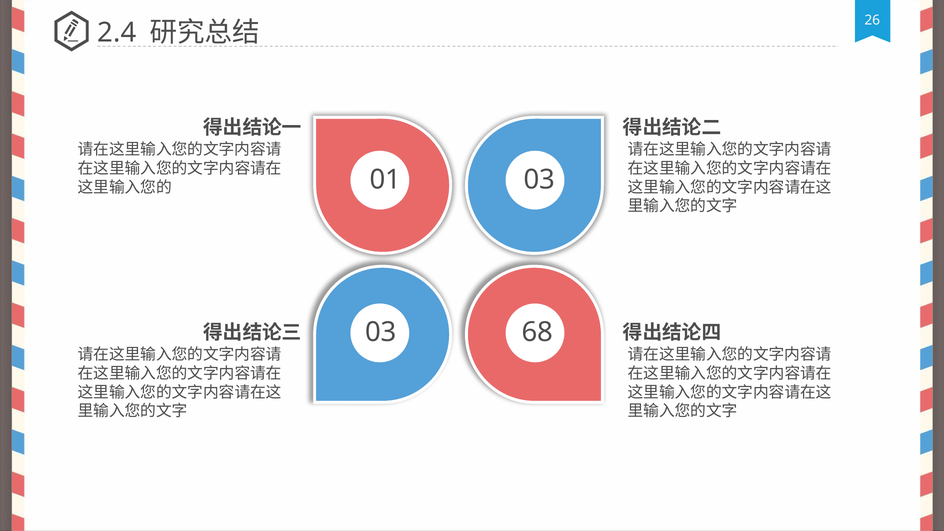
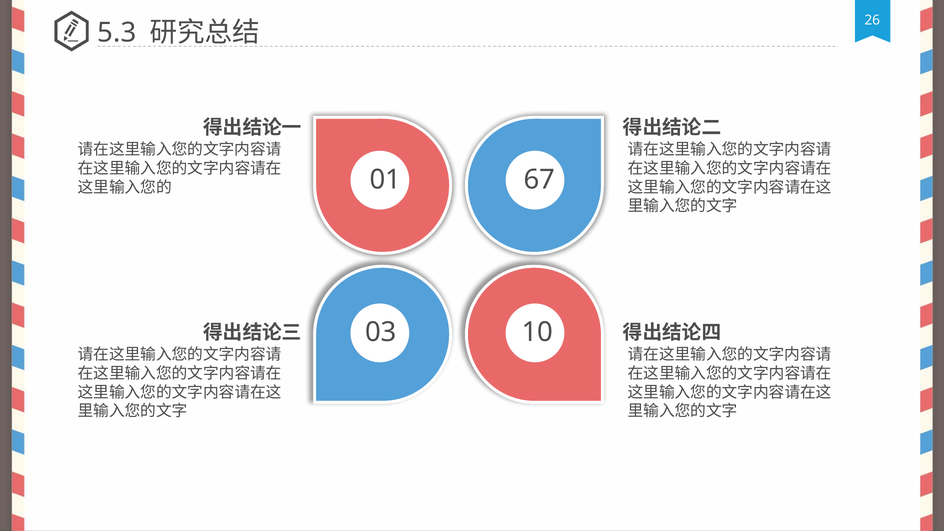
2.4: 2.4 -> 5.3 (117, 33)
01 03: 03 -> 67 (539, 180)
68: 68 -> 10 (537, 332)
